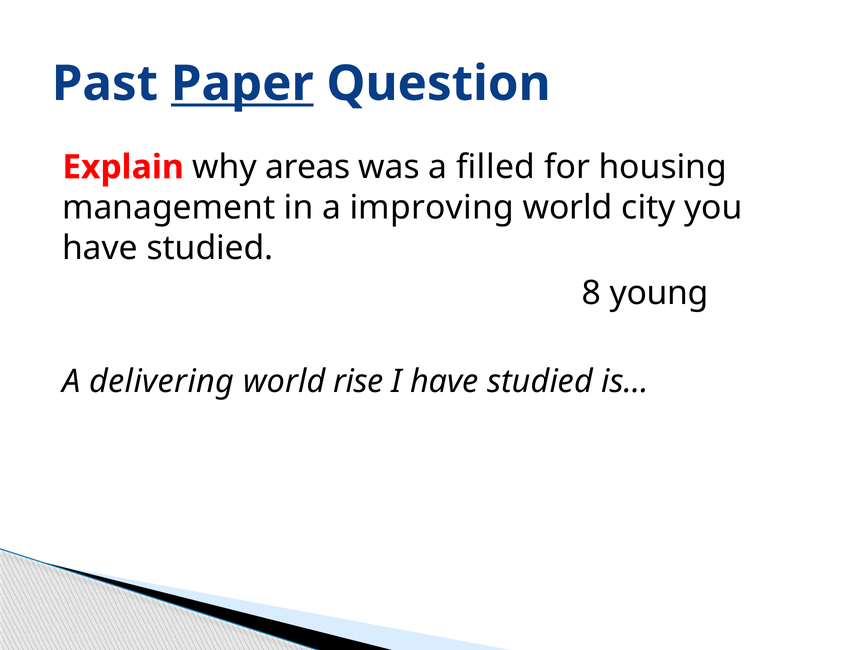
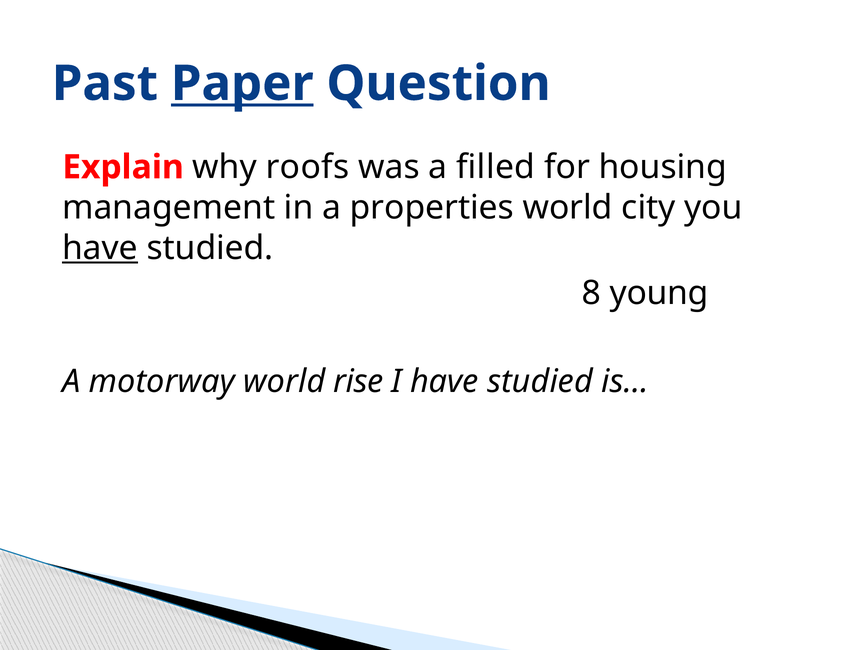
areas: areas -> roofs (307, 167)
improving: improving -> properties (432, 207)
have underline: none -> present (100, 248)
delivering: delivering -> motorway (162, 381)
